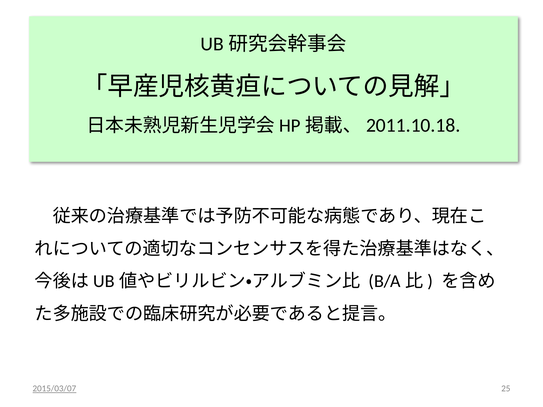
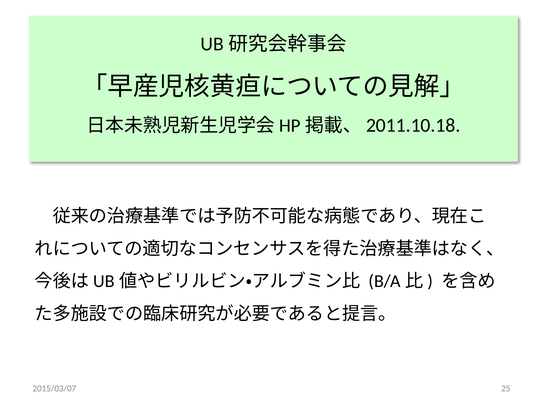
2015/03/07 underline: present -> none (54, 389)
